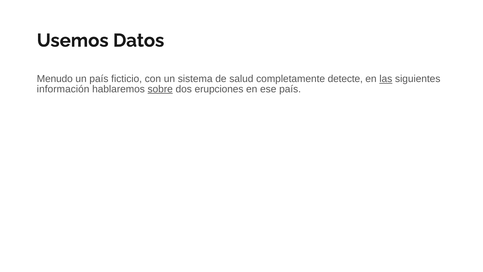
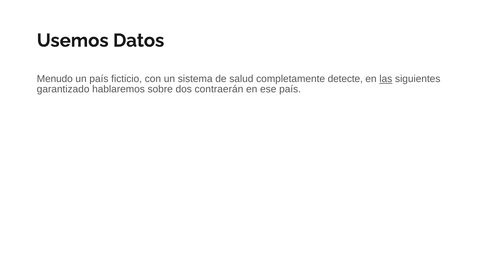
información: información -> garantizado (63, 89)
sobre underline: present -> none (160, 89)
erupciones: erupciones -> contraerán (219, 89)
